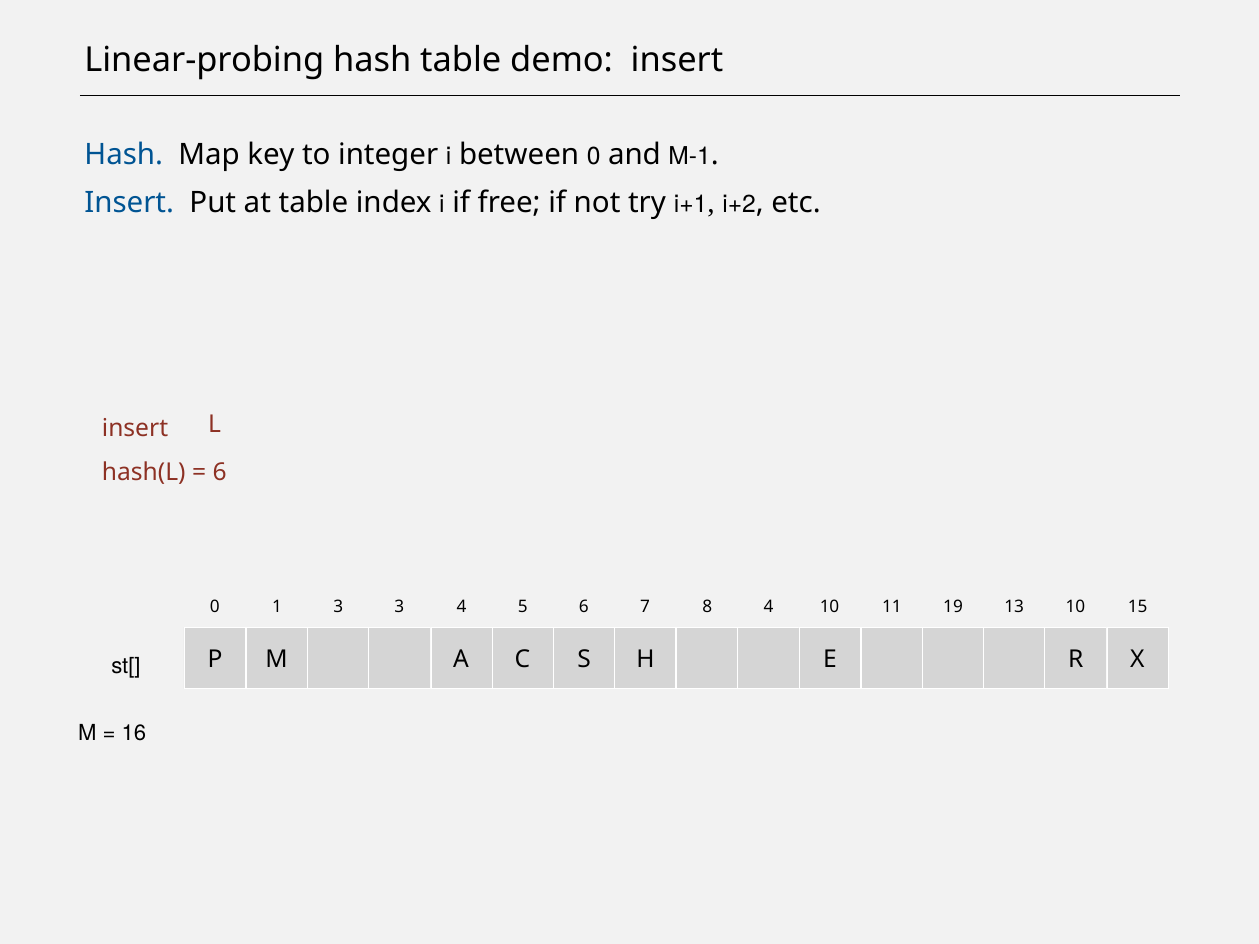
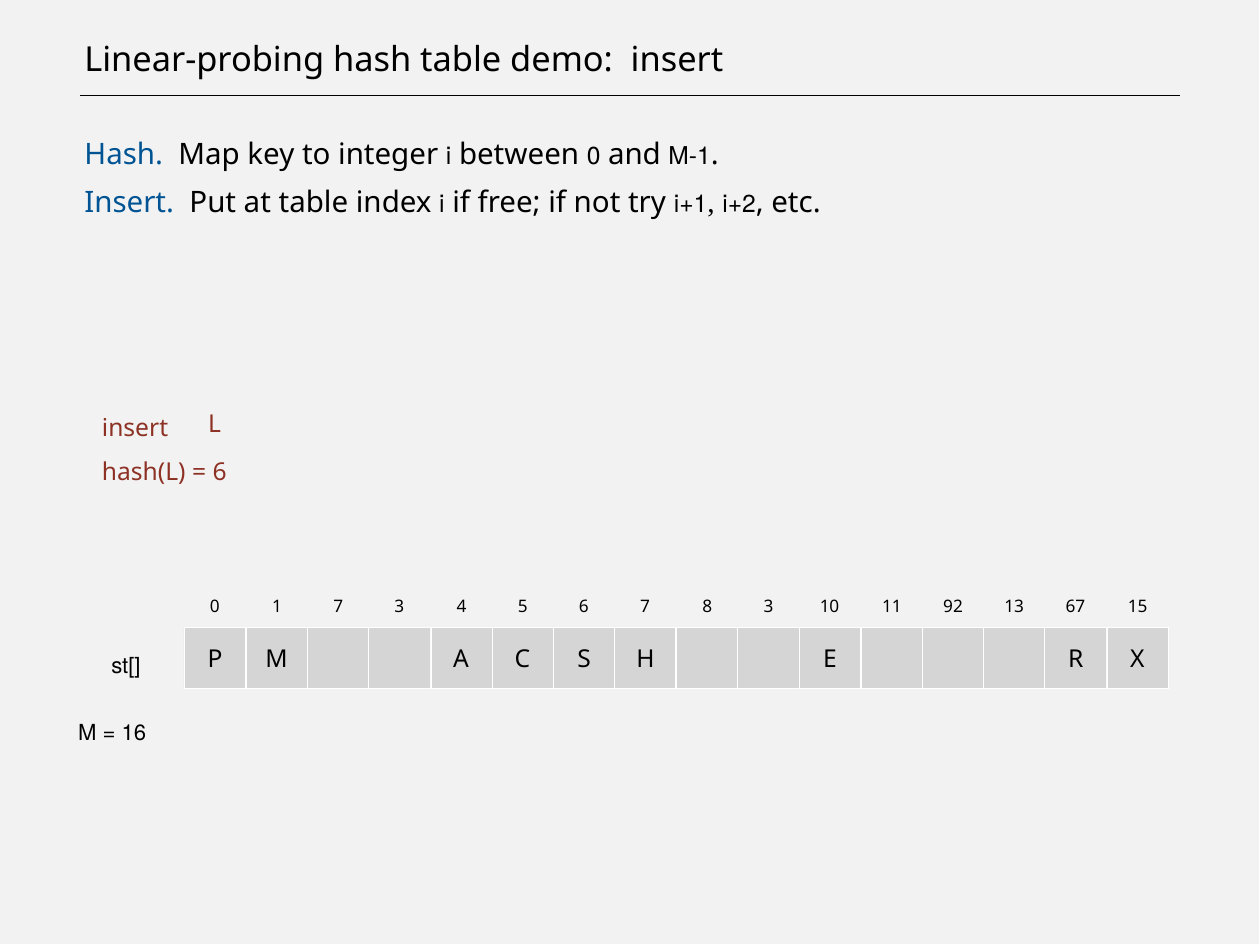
1 3: 3 -> 7 (338, 607)
8 4: 4 -> 3 (769, 607)
19: 19 -> 92 (953, 607)
13 10: 10 -> 67 (1075, 607)
